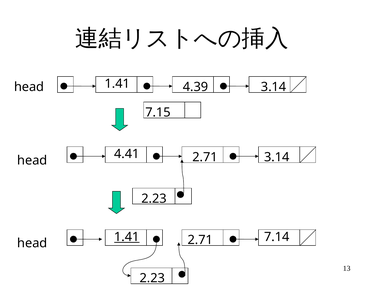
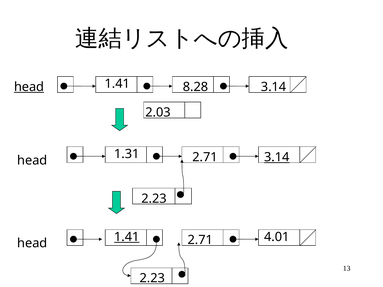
head underline: none -> present (29, 87)
4.39: 4.39 -> 8.28 (195, 87)
7.15: 7.15 -> 2.03 (158, 113)
4.41: 4.41 -> 1.31 (127, 154)
3.14 underline: none -> present (277, 157)
7.14: 7.14 -> 4.01 (277, 237)
